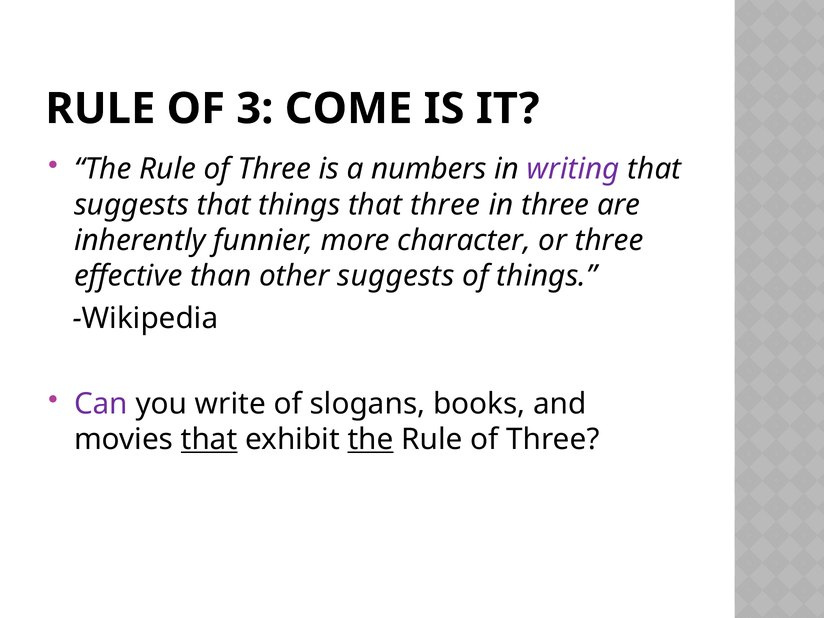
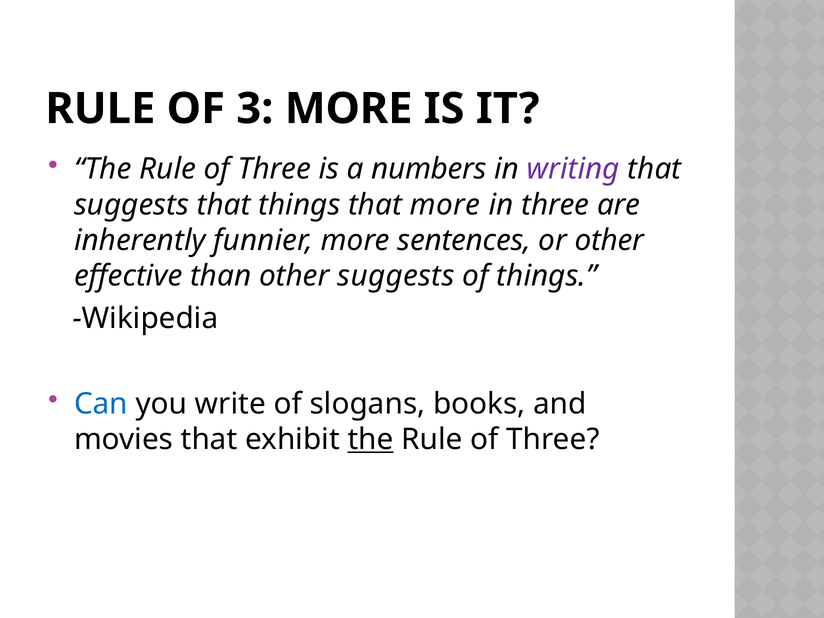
3 COME: COME -> MORE (349, 109)
that three: three -> more (445, 205)
character: character -> sentences (464, 240)
or three: three -> other (609, 240)
Can colour: purple -> blue (101, 404)
that underline: present -> none (209, 439)
